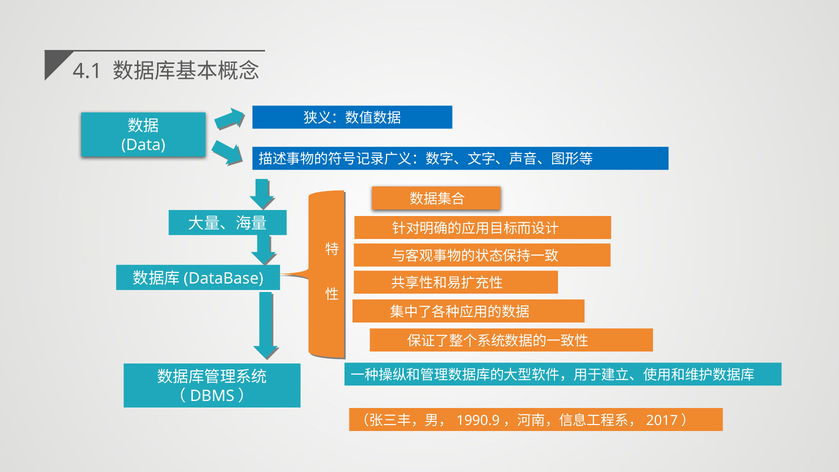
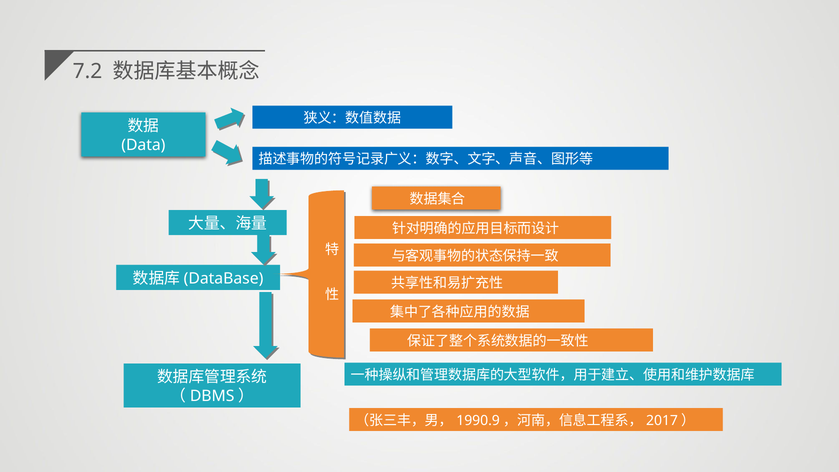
4.1: 4.1 -> 7.2 (88, 71)
